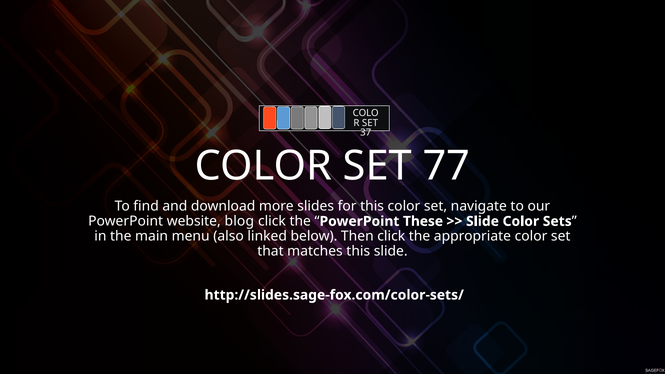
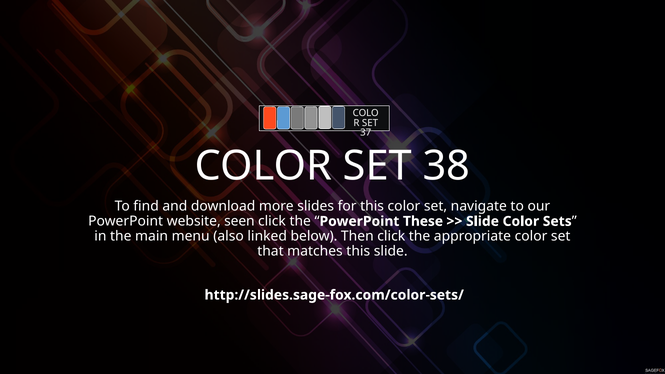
77: 77 -> 38 (446, 166)
blog: blog -> seen (239, 221)
